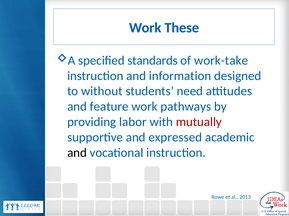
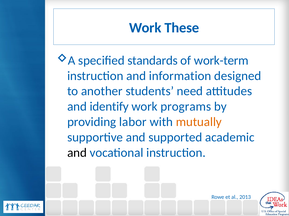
work-take: work-take -> work-term (221, 61)
without: without -> another (102, 91)
feature: feature -> identify (109, 107)
pathways: pathways -> programs (186, 107)
mutually colour: red -> orange (199, 122)
expressed: expressed -> supported (175, 138)
